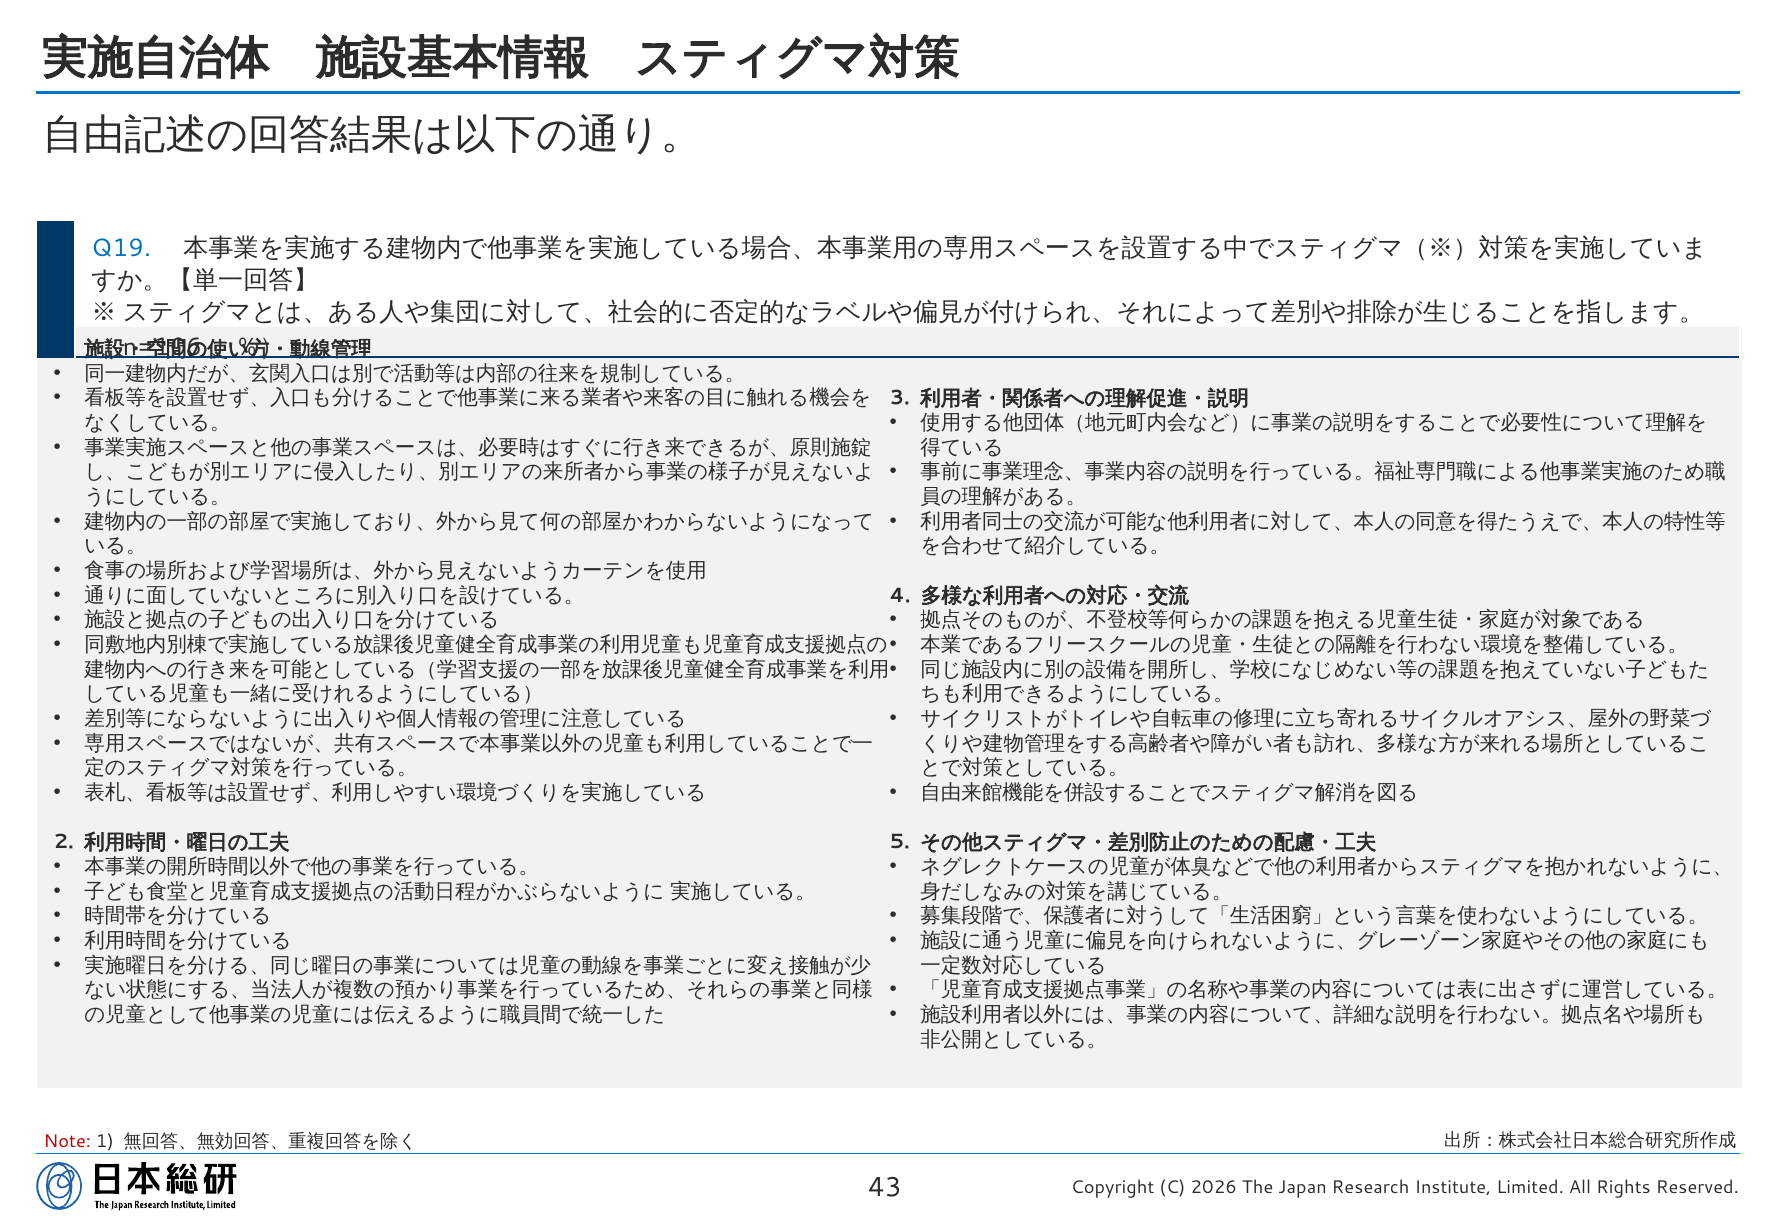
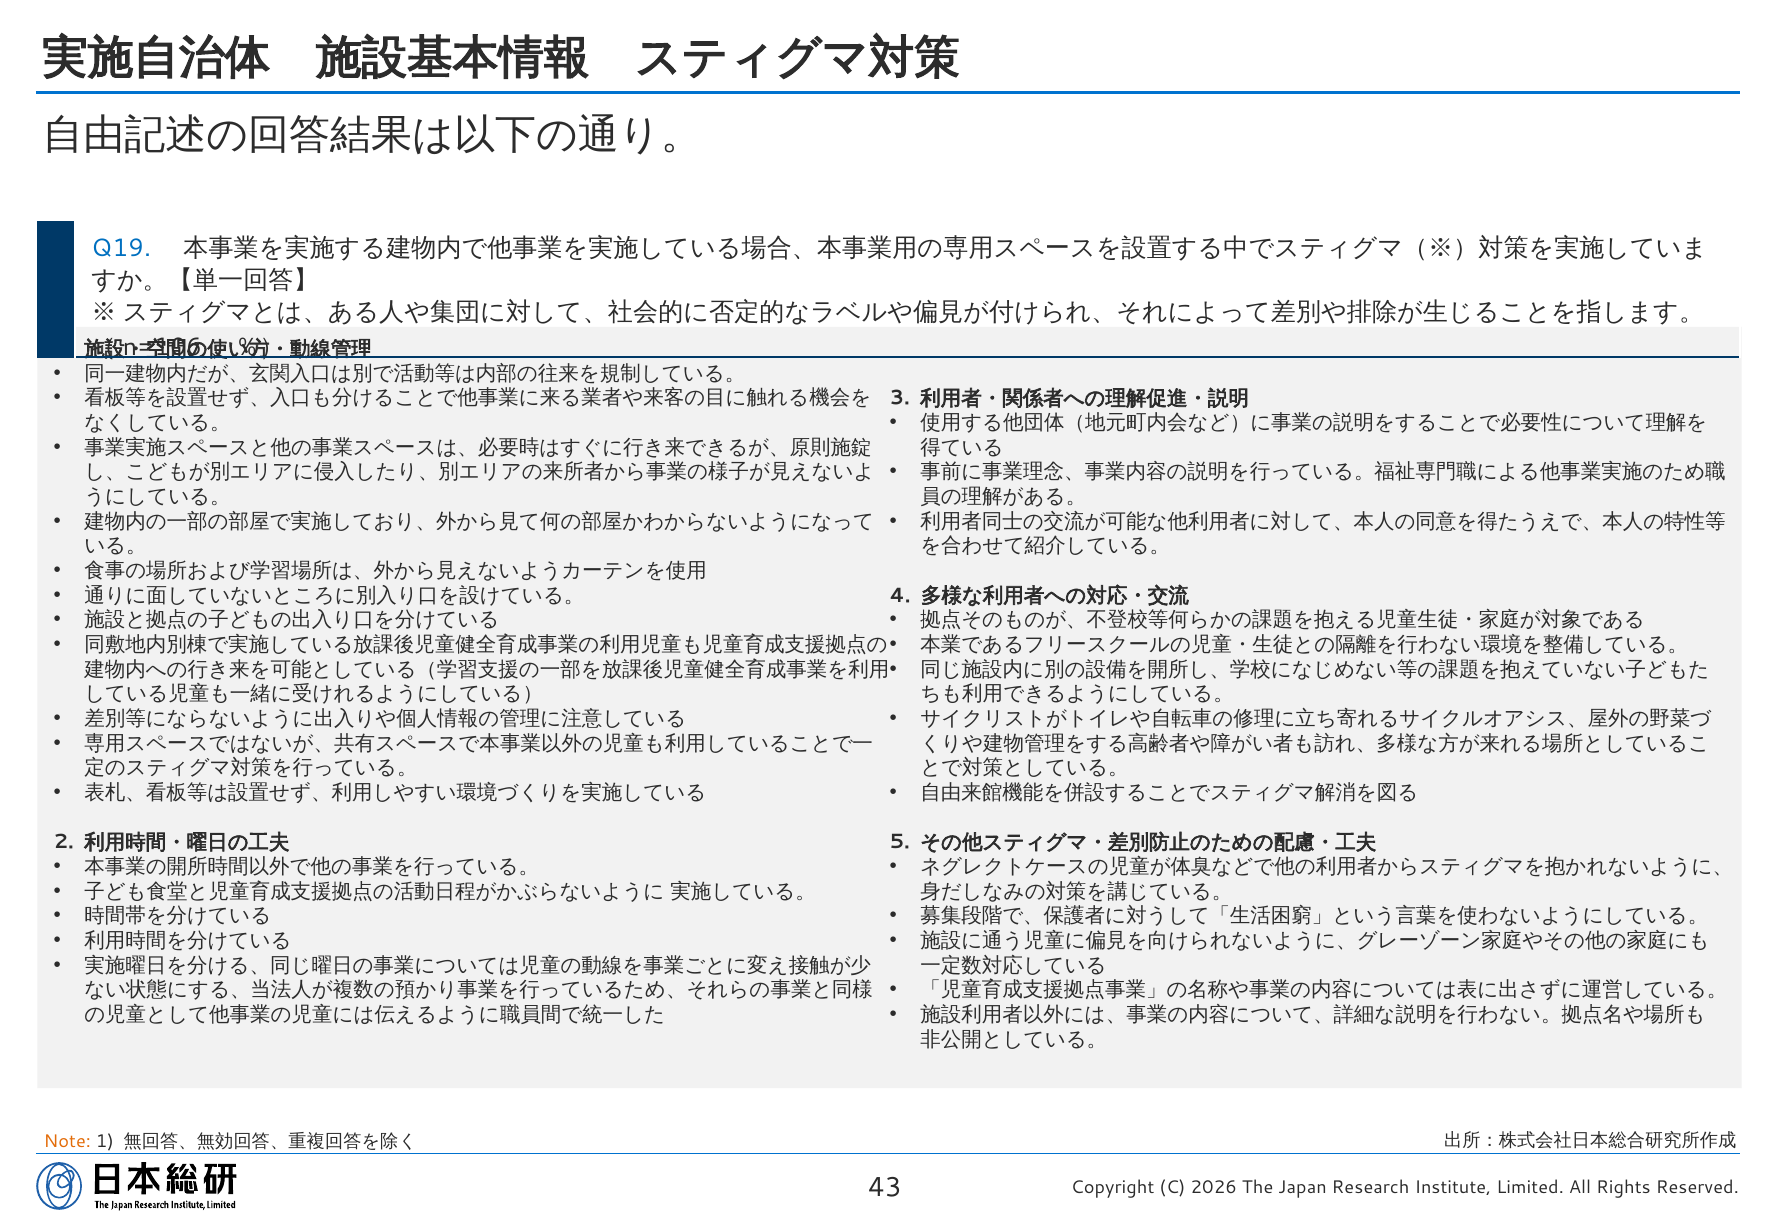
Note colour: red -> orange (67, 1141)
